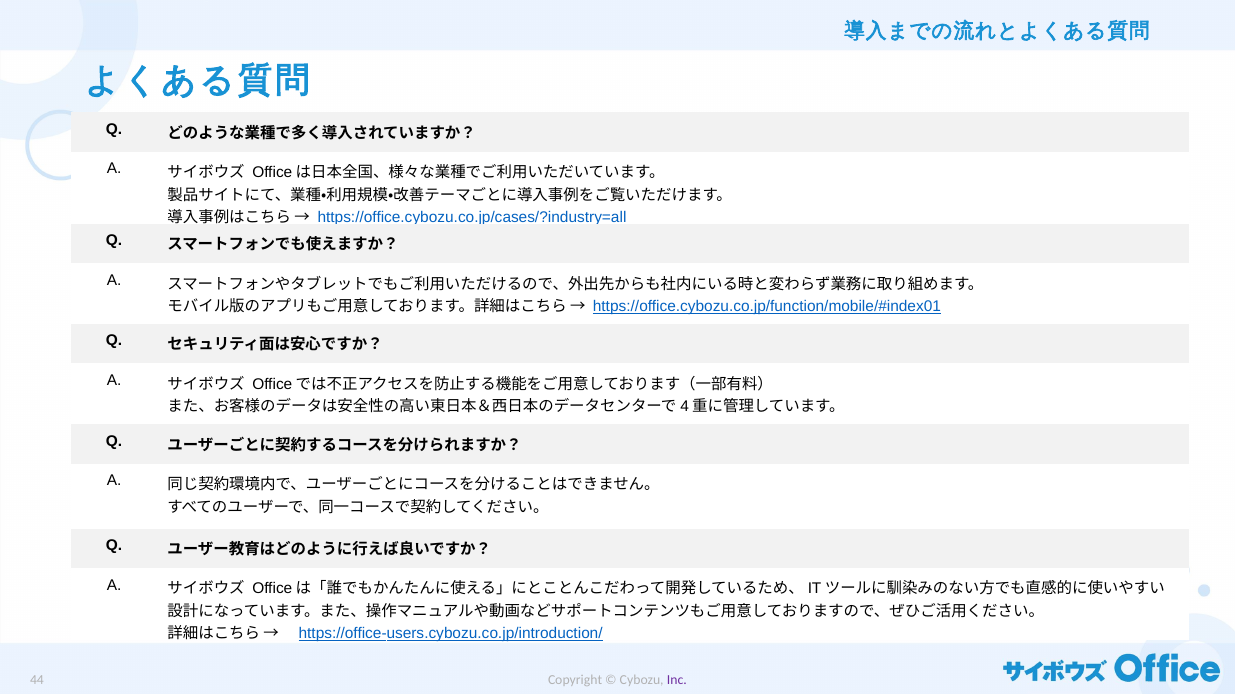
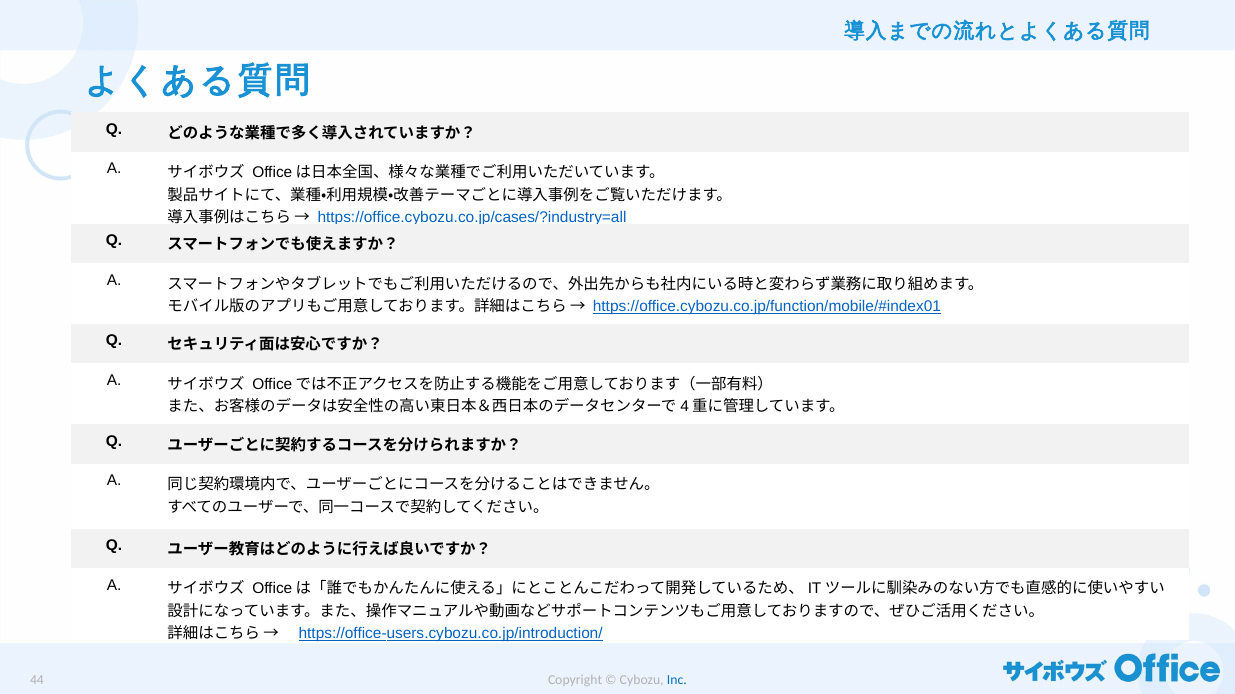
Inc colour: purple -> blue (677, 681)
